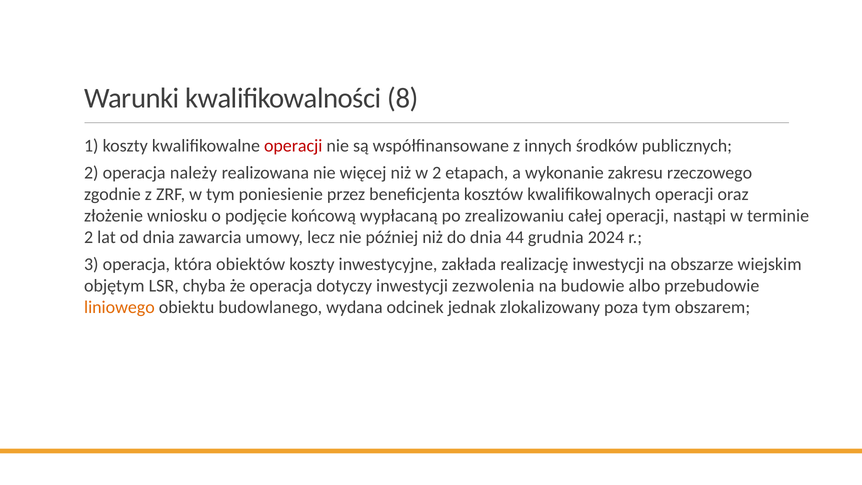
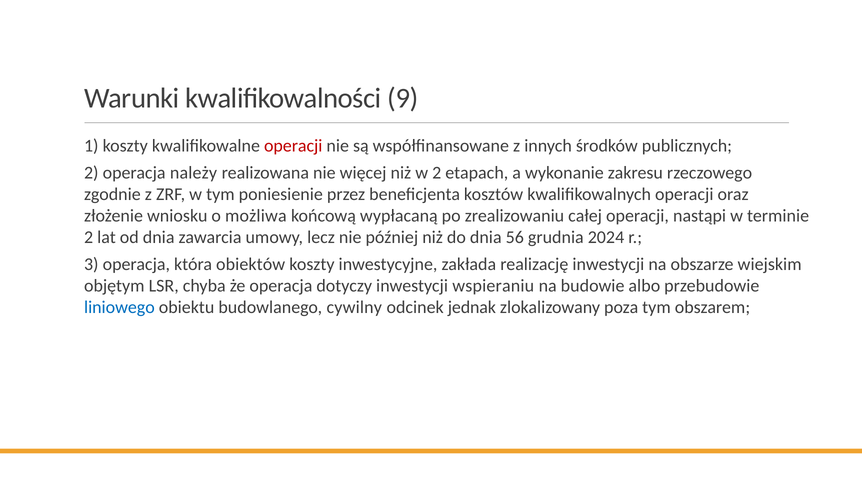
8: 8 -> 9 (403, 98)
podjęcie: podjęcie -> możliwa (256, 216)
44: 44 -> 56 (515, 237)
zezwolenia: zezwolenia -> wspieraniu (493, 286)
liniowego colour: orange -> blue (119, 307)
wydana: wydana -> cywilny (354, 307)
